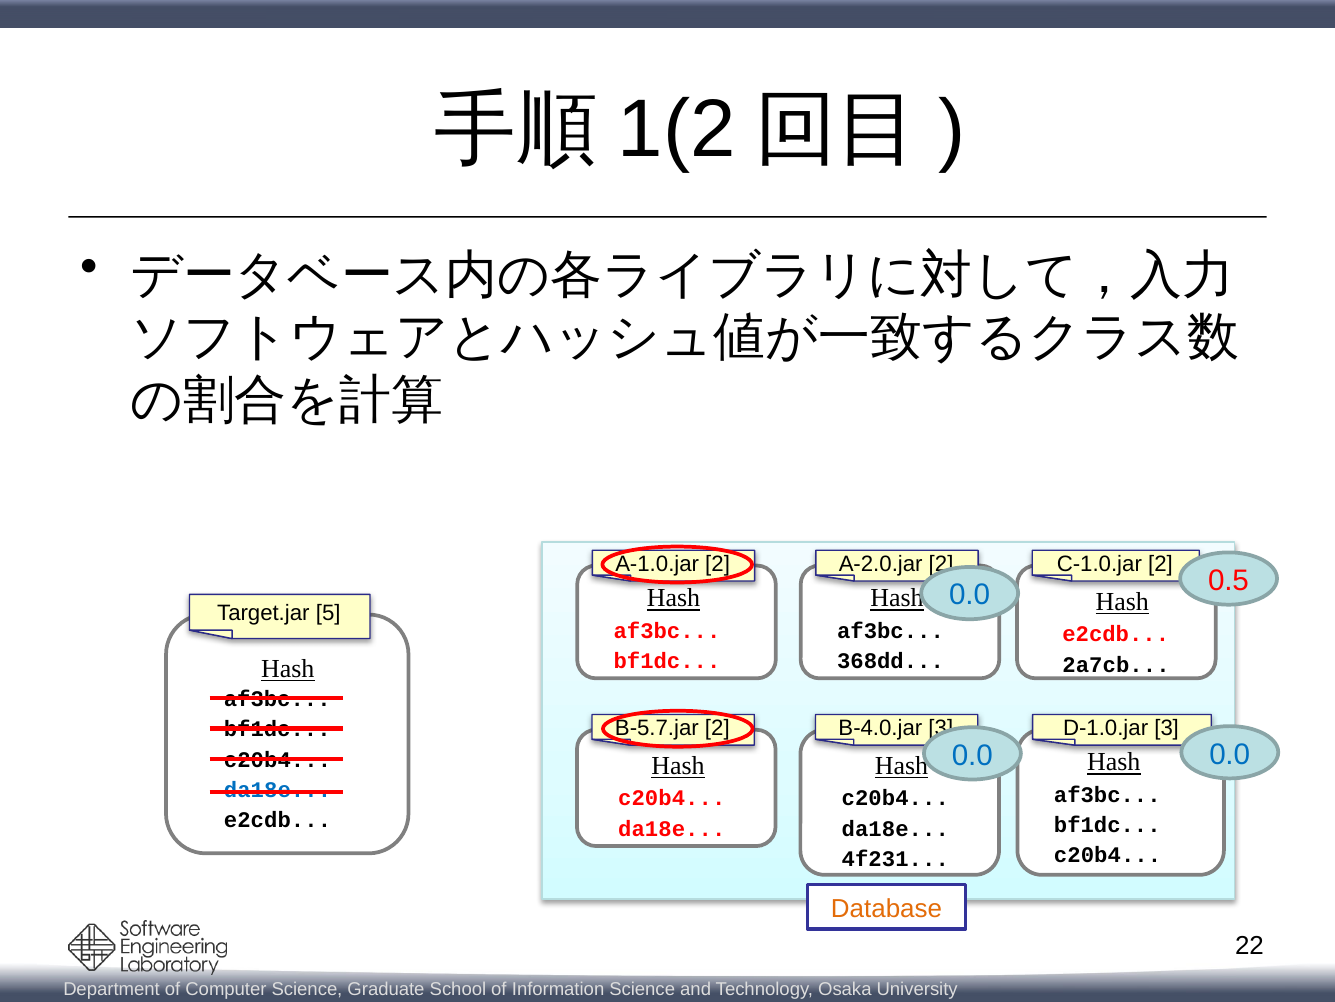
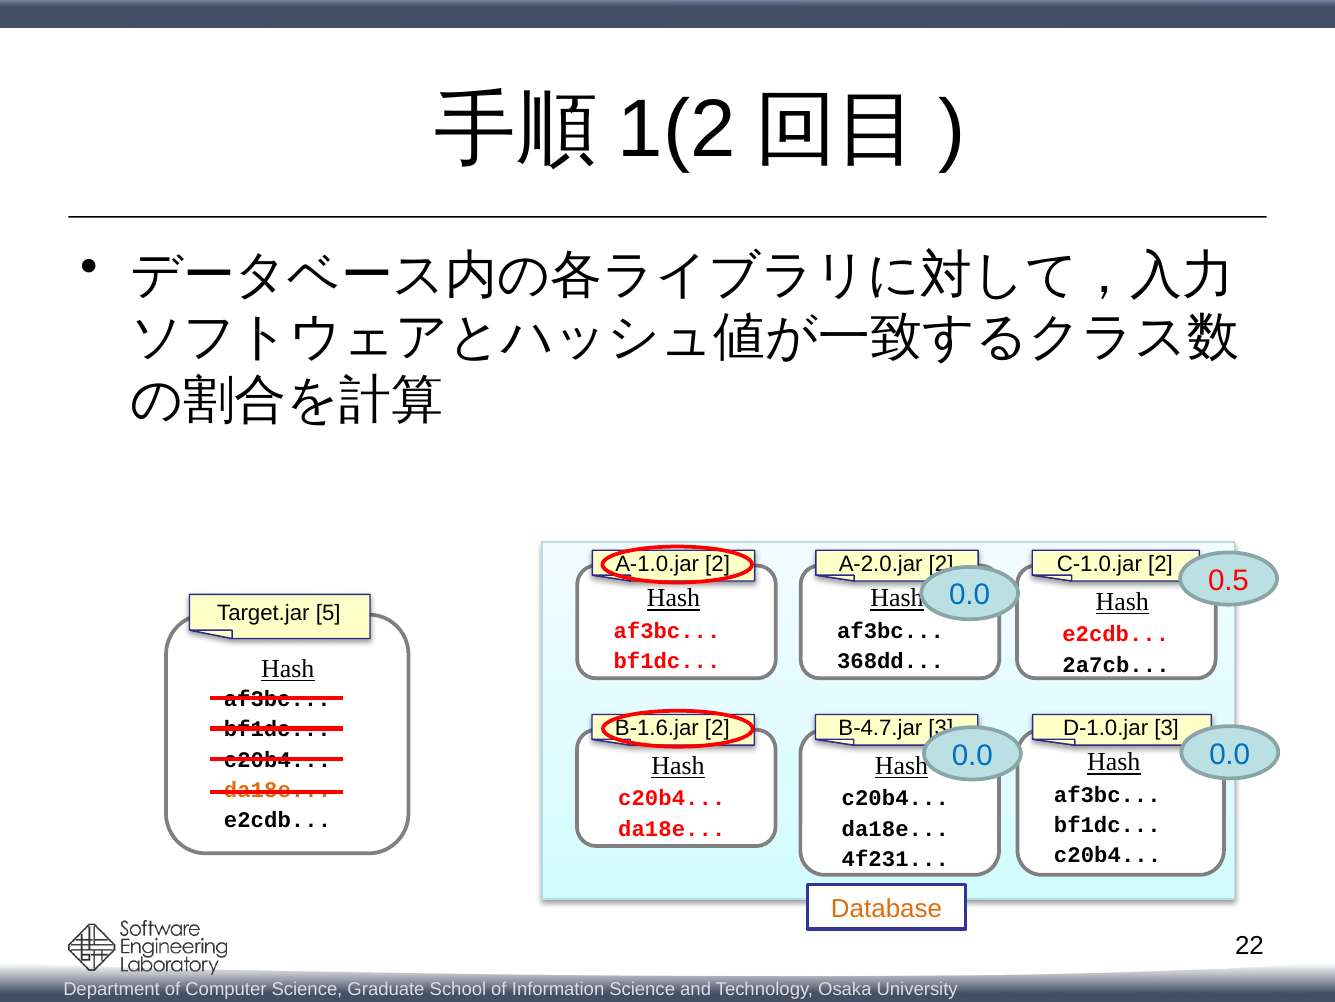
B-5.7.jar: B-5.7.jar -> B-1.6.jar (657, 728)
B-4.0.jar: B-4.0.jar -> B-4.7.jar (880, 728)
da18e colour: blue -> orange (277, 790)
